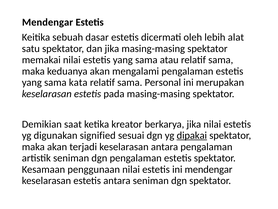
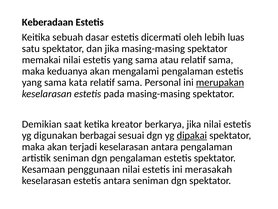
Mendengar: Mendengar -> Keberadaan (48, 22)
alat: alat -> luas (236, 37)
merupakan underline: none -> present (220, 82)
signified: signified -> berbagai (98, 135)
ini mendengar: mendengar -> merasakah (208, 169)
